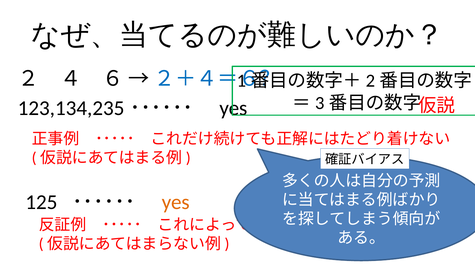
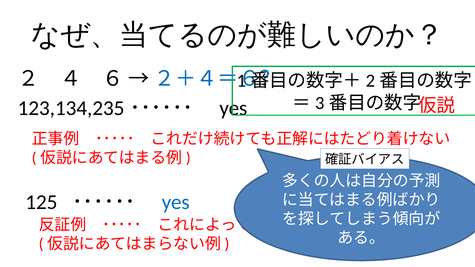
yes colour: orange -> blue (176, 202)
